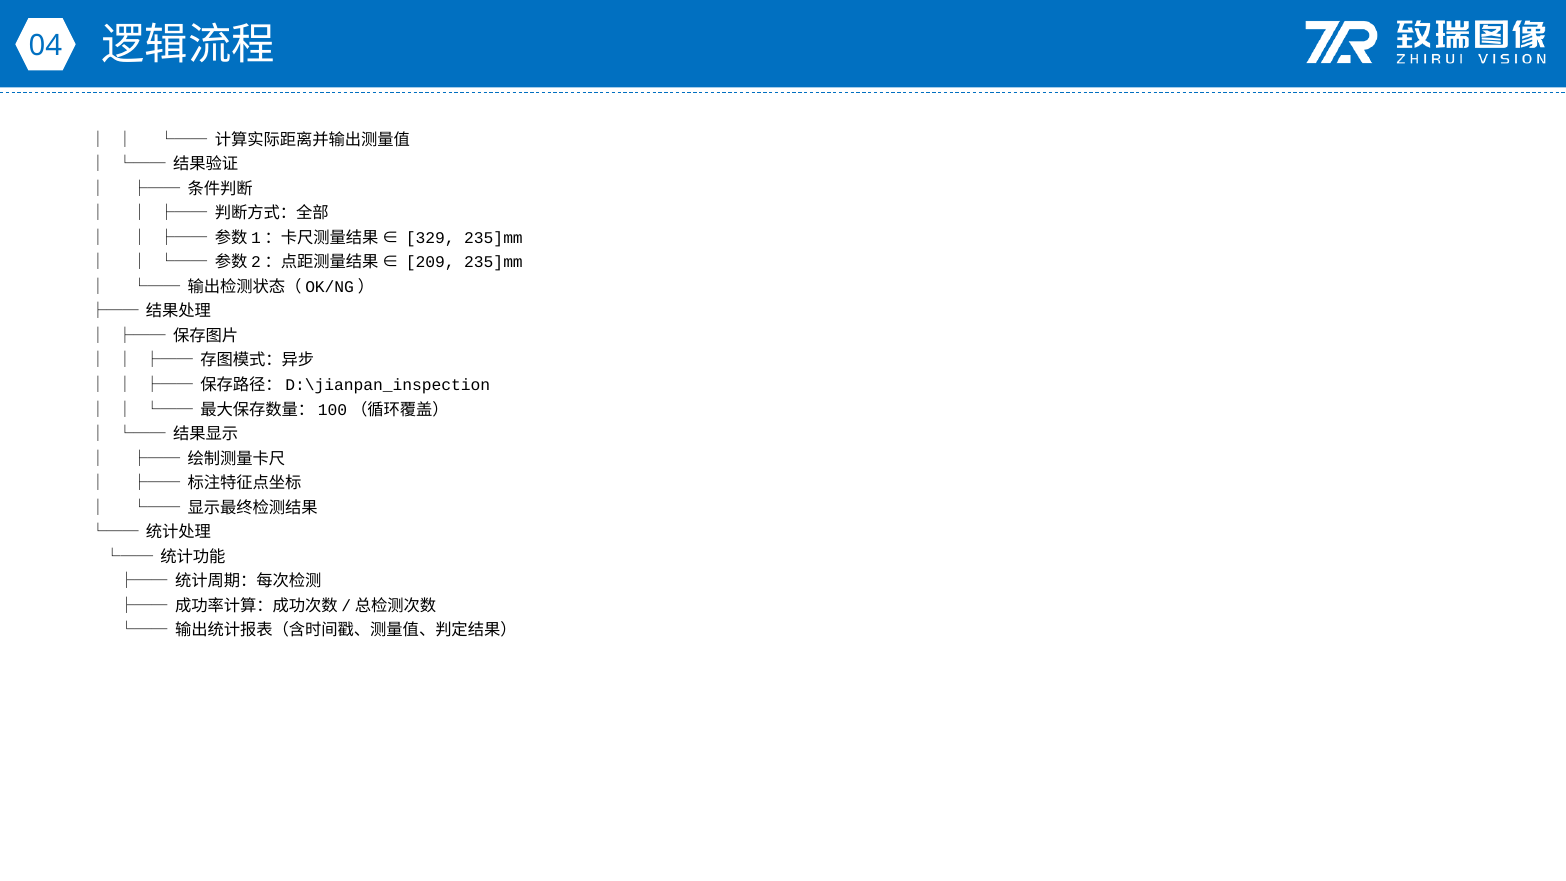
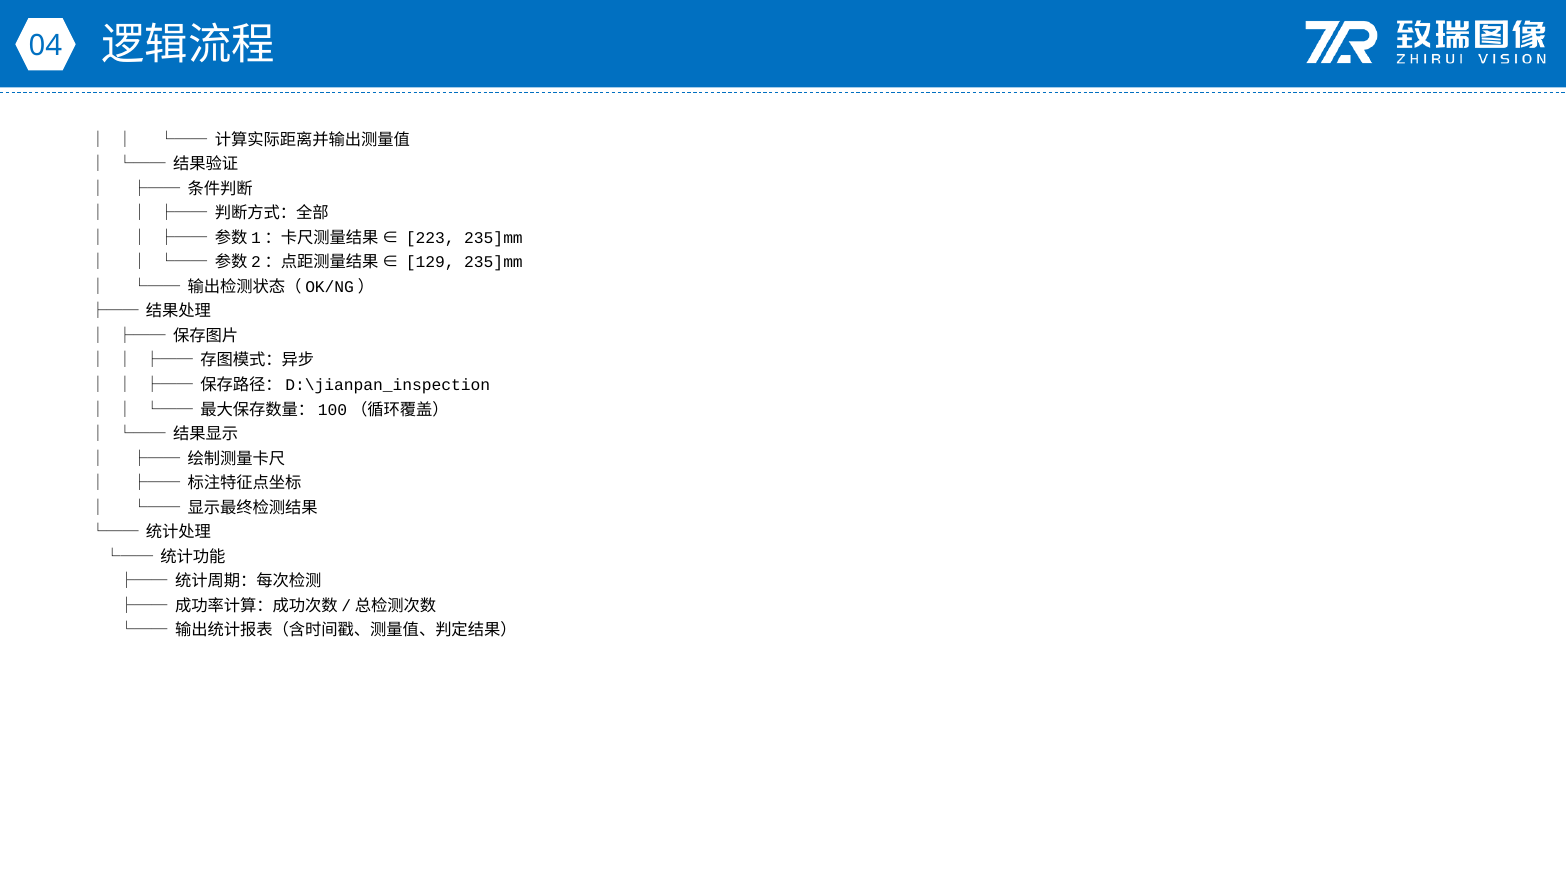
329: 329 -> 223 (430, 238)
209: 209 -> 129 (430, 263)
